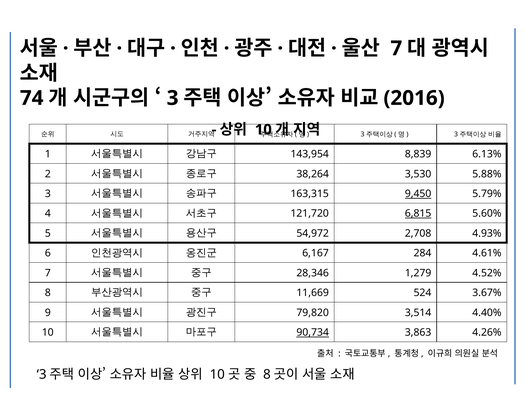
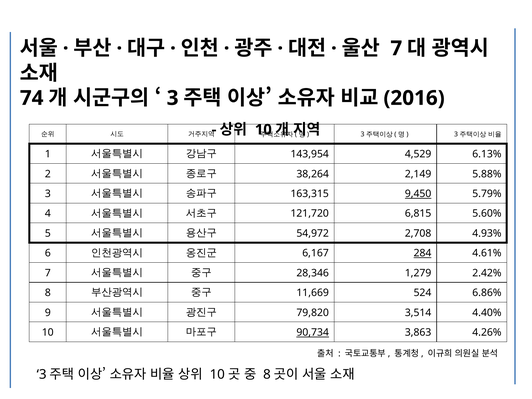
8,839: 8,839 -> 4,529 (418, 154)
3,530: 3,530 -> 2,149 (418, 174)
6,815 underline: present -> none (418, 214)
284 underline: none -> present (423, 253)
4.52%: 4.52% -> 2.42% (487, 273)
3.67%: 3.67% -> 6.86% (487, 293)
